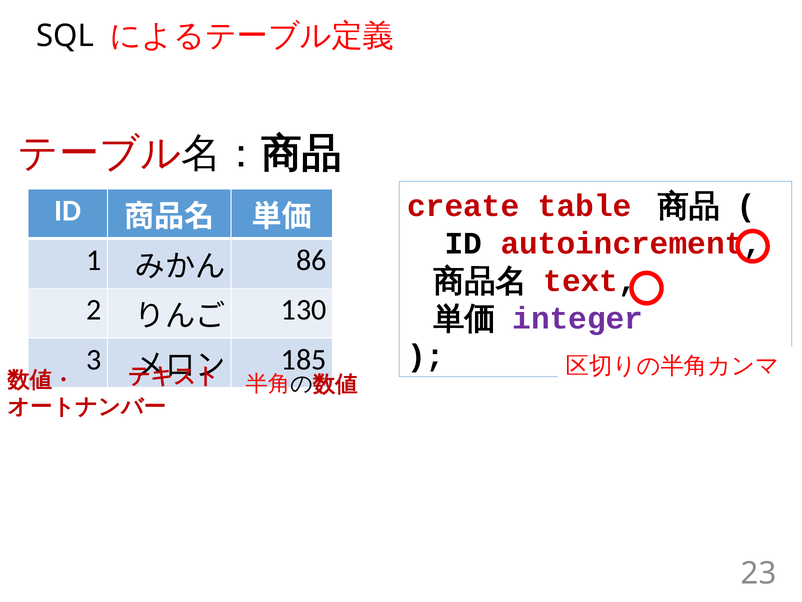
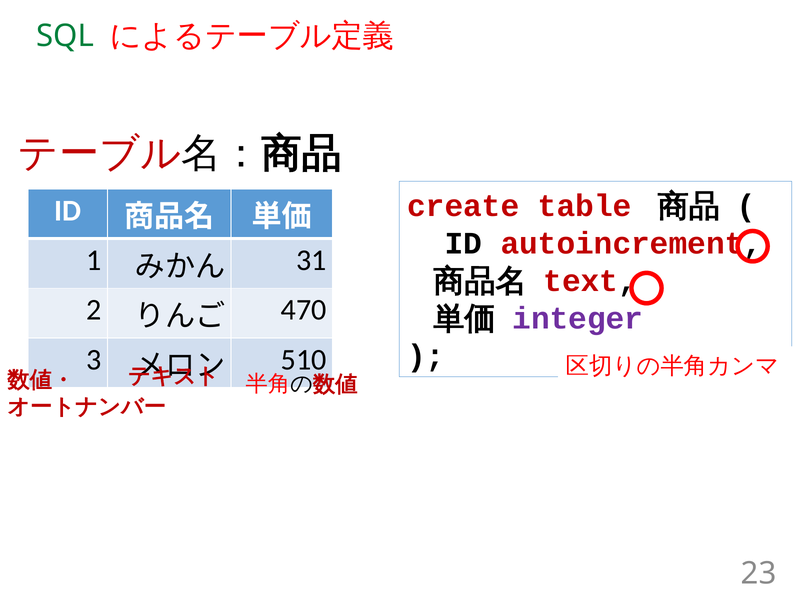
SQL colour: black -> green (65, 36)
86: 86 -> 31 (311, 260)
130: 130 -> 470 (304, 310)
185: 185 -> 510 (304, 359)
